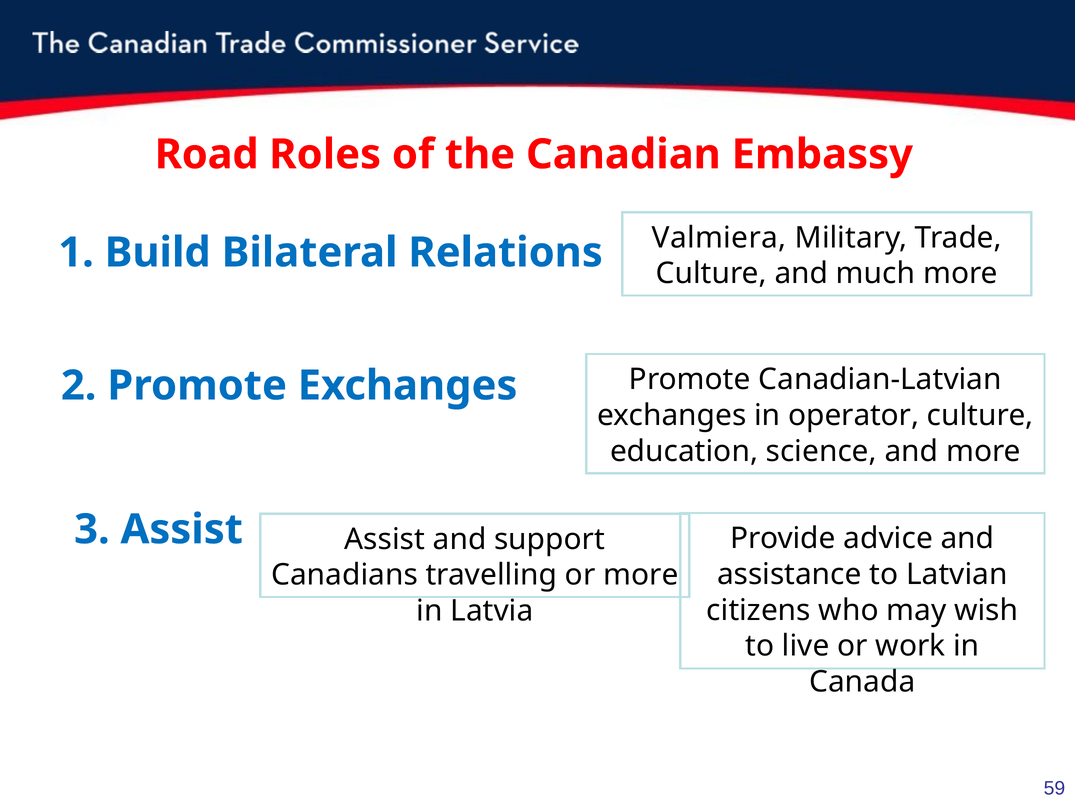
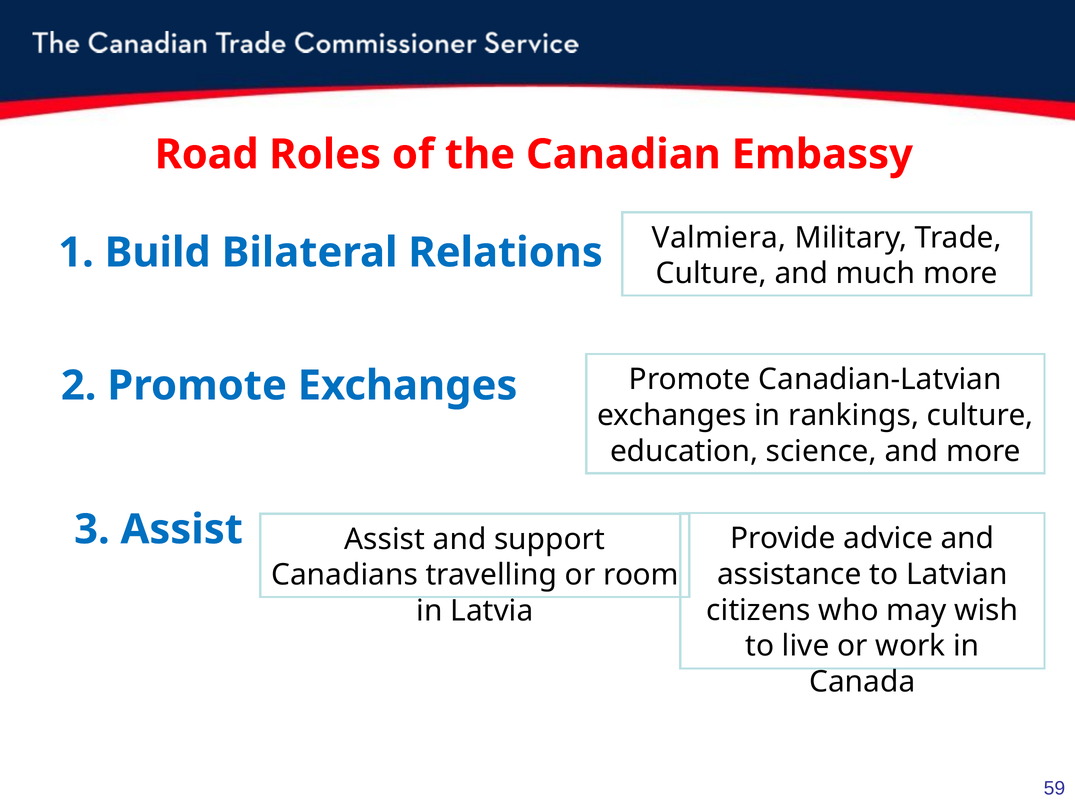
operator: operator -> rankings (854, 415)
or more: more -> room (641, 575)
